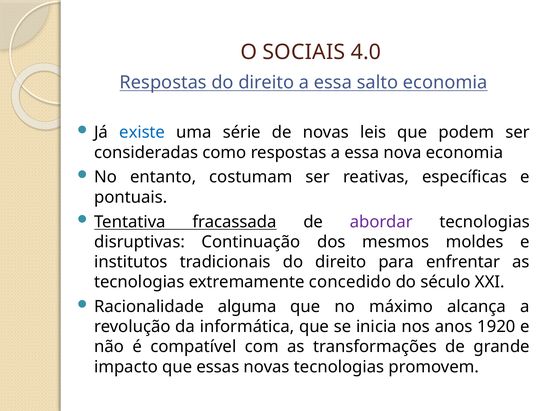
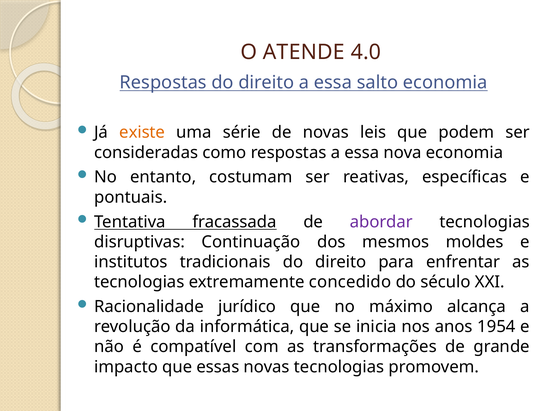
SOCIAIS: SOCIAIS -> ATENDE (304, 52)
existe colour: blue -> orange (142, 132)
alguma: alguma -> jurídico (247, 307)
1920: 1920 -> 1954 (496, 327)
